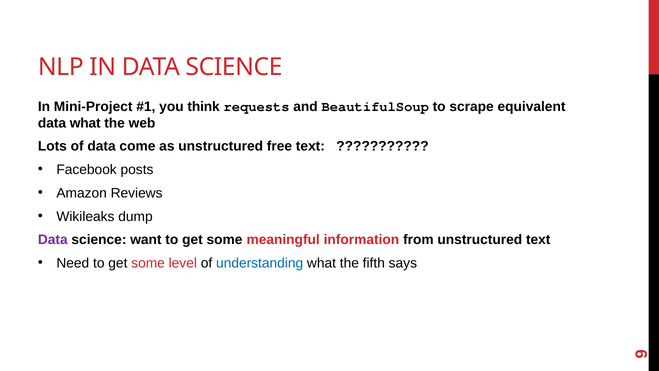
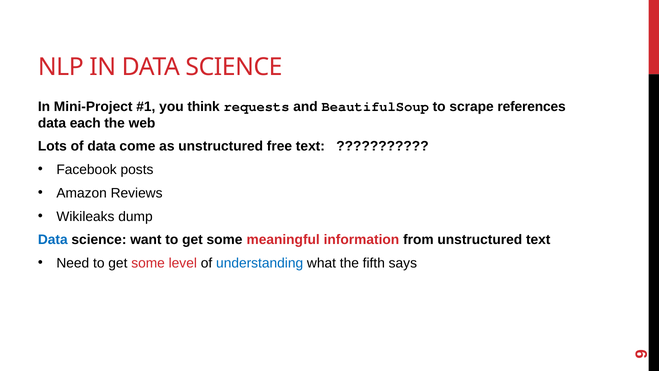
equivalent: equivalent -> references (532, 106)
data what: what -> each (85, 123)
Data colour: purple -> blue (53, 240)
